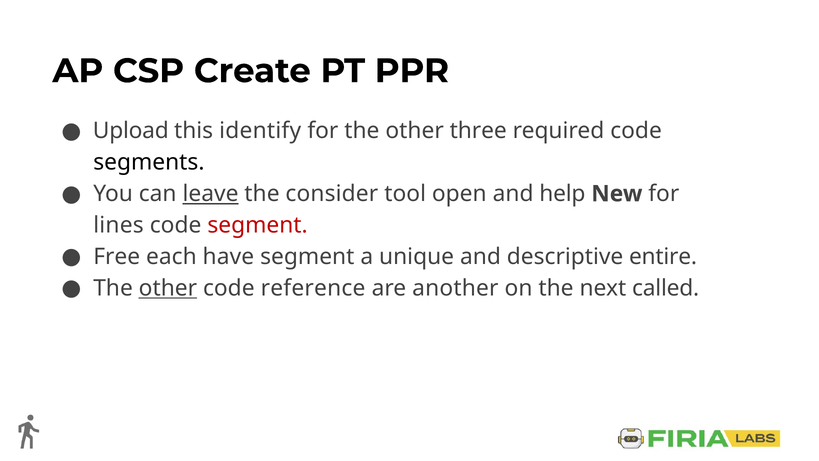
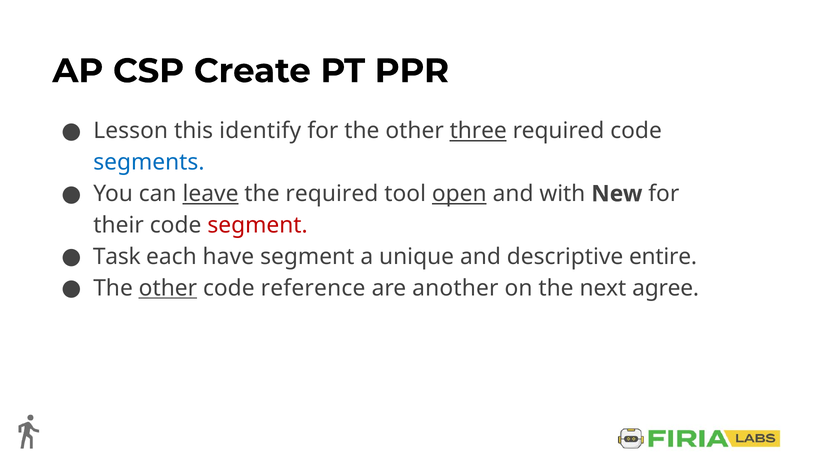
Upload: Upload -> Lesson (131, 131)
three underline: none -> present (478, 131)
segments colour: black -> blue (149, 162)
the consider: consider -> required (332, 194)
open underline: none -> present (459, 194)
help: help -> with (562, 194)
lines: lines -> their (119, 225)
Free: Free -> Task (117, 257)
called: called -> agree (666, 288)
